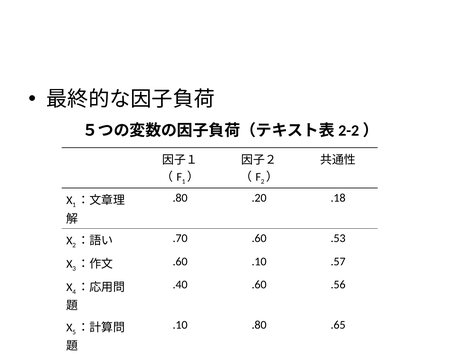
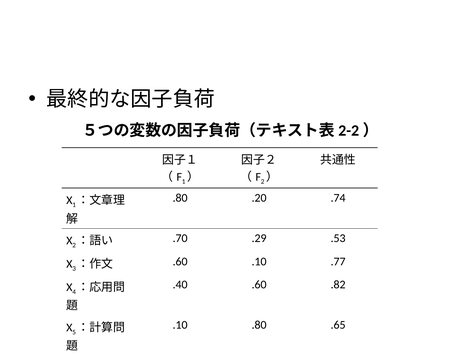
.18: .18 -> .74 (338, 198)
.70 .60: .60 -> .29 (259, 239)
.57: .57 -> .77 (338, 262)
.56: .56 -> .82 (338, 285)
